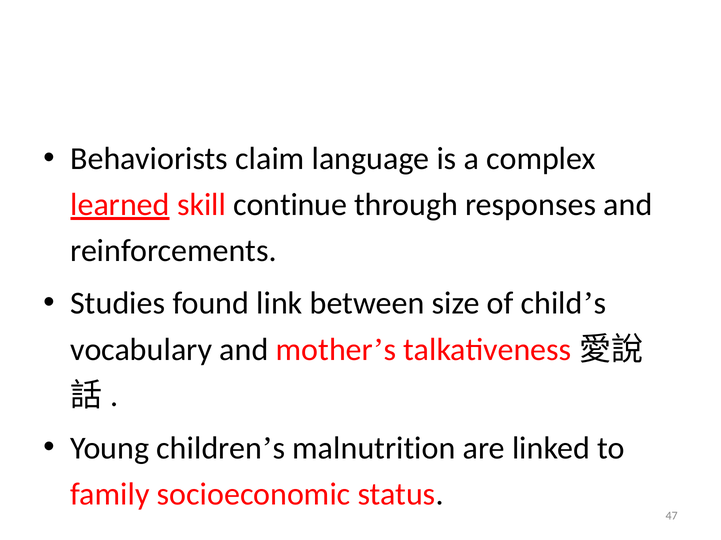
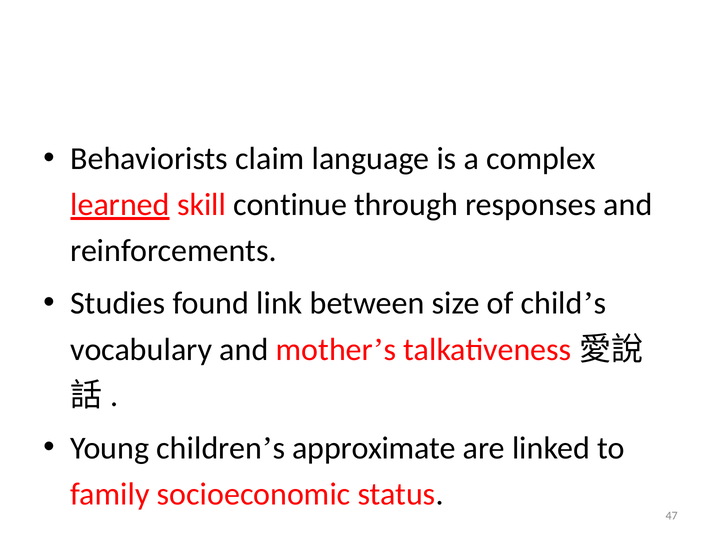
malnutrition: malnutrition -> approximate (374, 449)
